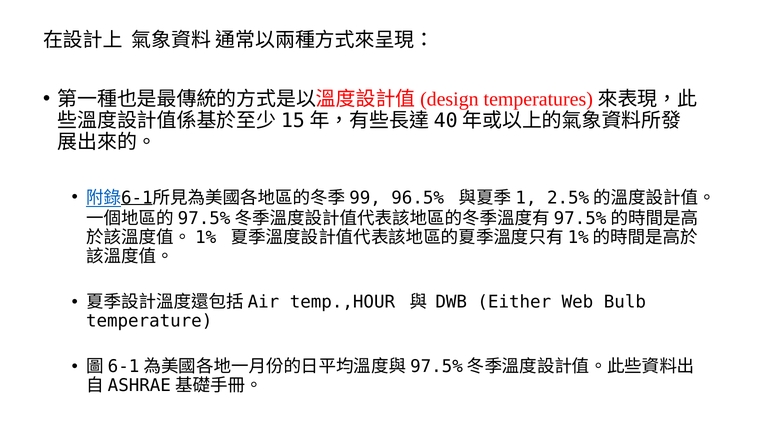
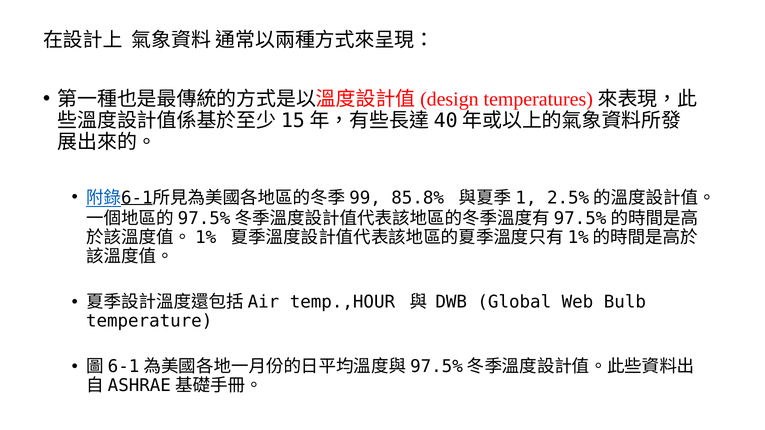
96.5%: 96.5% -> 85.8% (418, 198)
Either: Either -> Global (514, 302)
